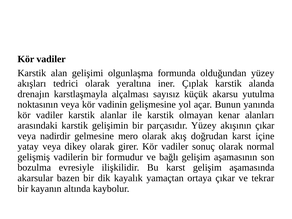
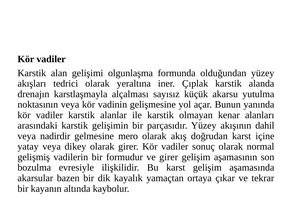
akışının çıkar: çıkar -> dahil (265, 126)
ve bağlı: bağlı -> girer (169, 157)
